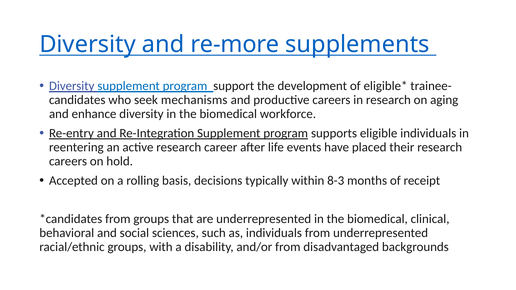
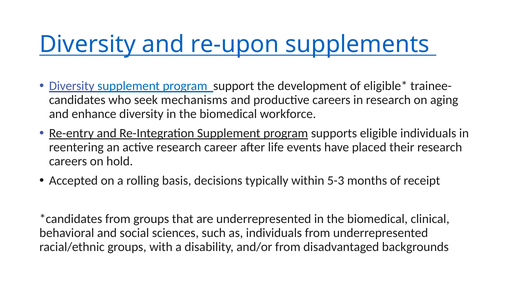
re-more: re-more -> re-upon (235, 44)
8-3: 8-3 -> 5-3 (336, 181)
